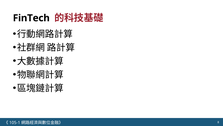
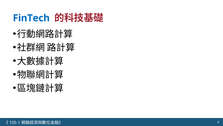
FinTech colour: black -> blue (31, 18)
